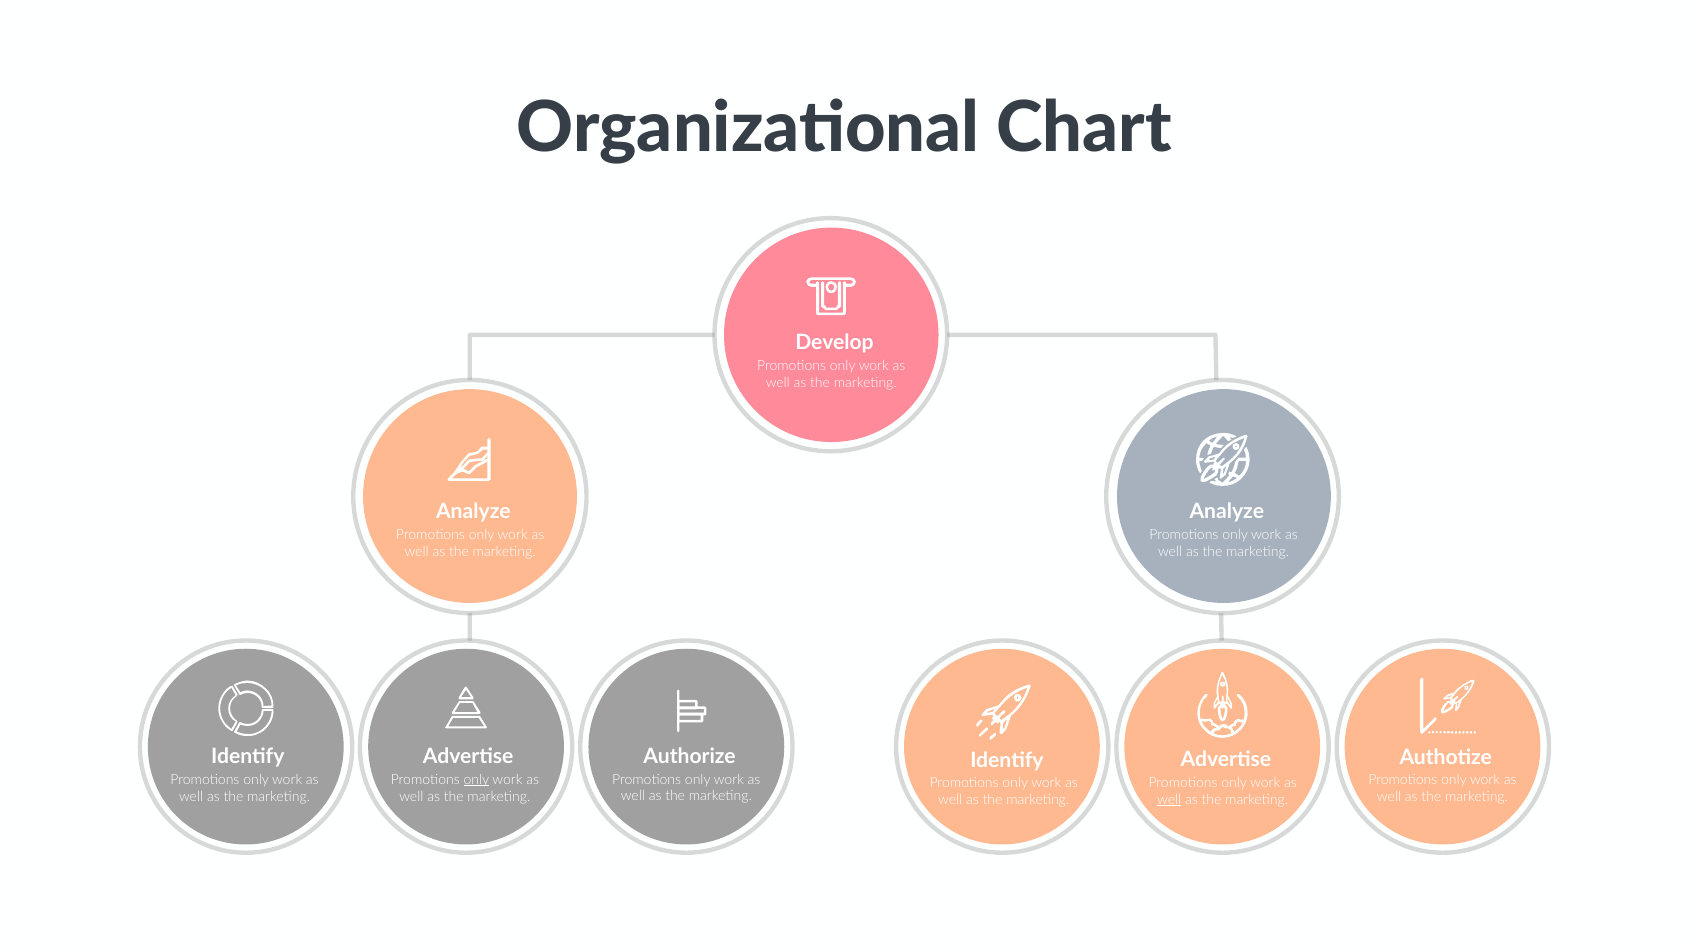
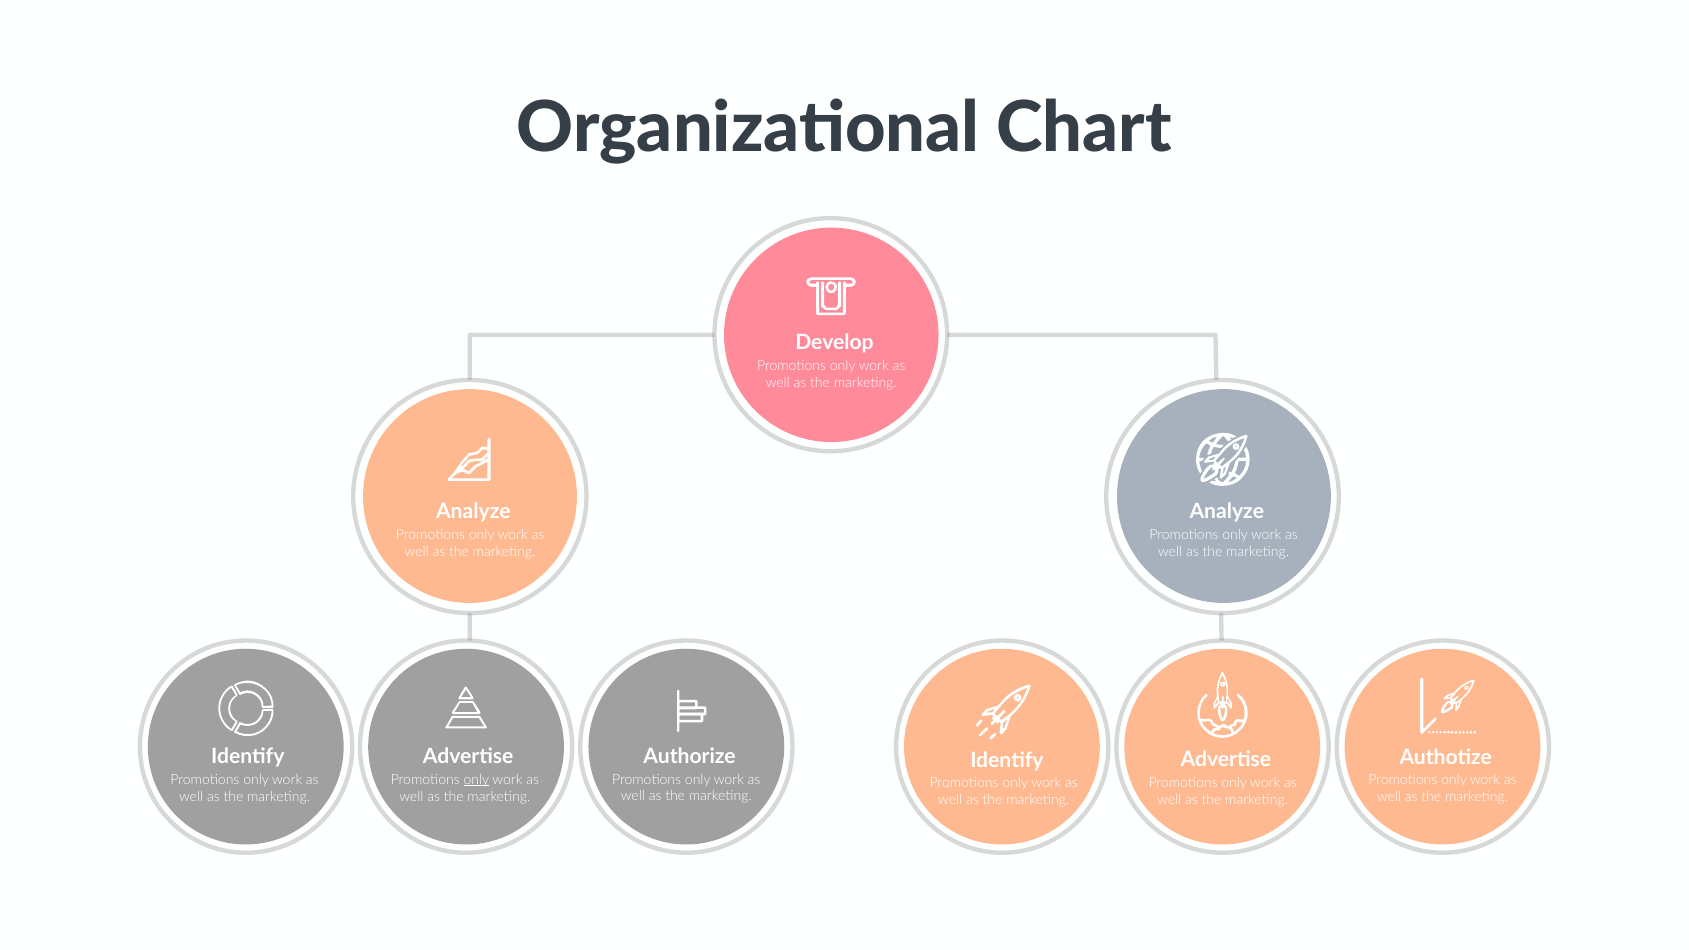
well underline: present -> none (1169, 800)
